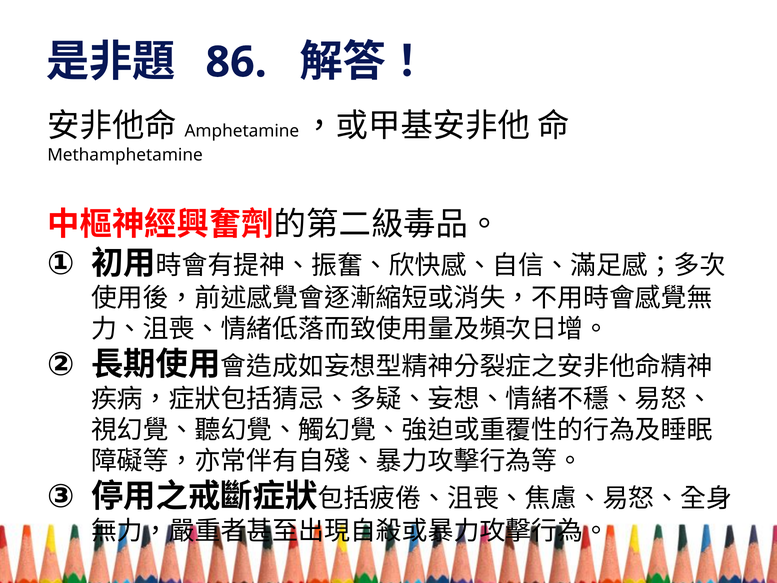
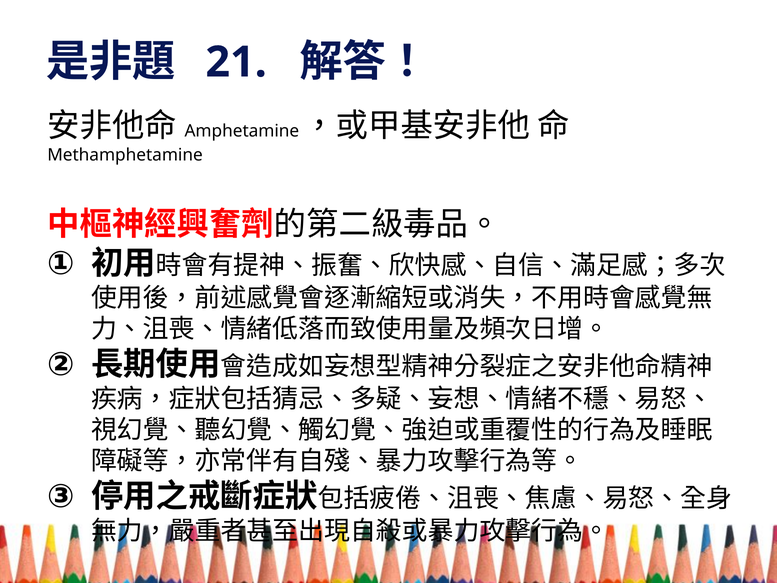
86: 86 -> 21 (236, 62)
